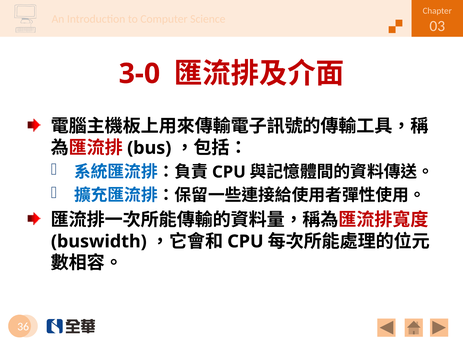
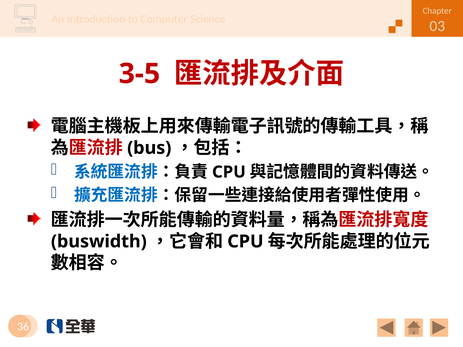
3-0: 3-0 -> 3-5 (139, 74)
